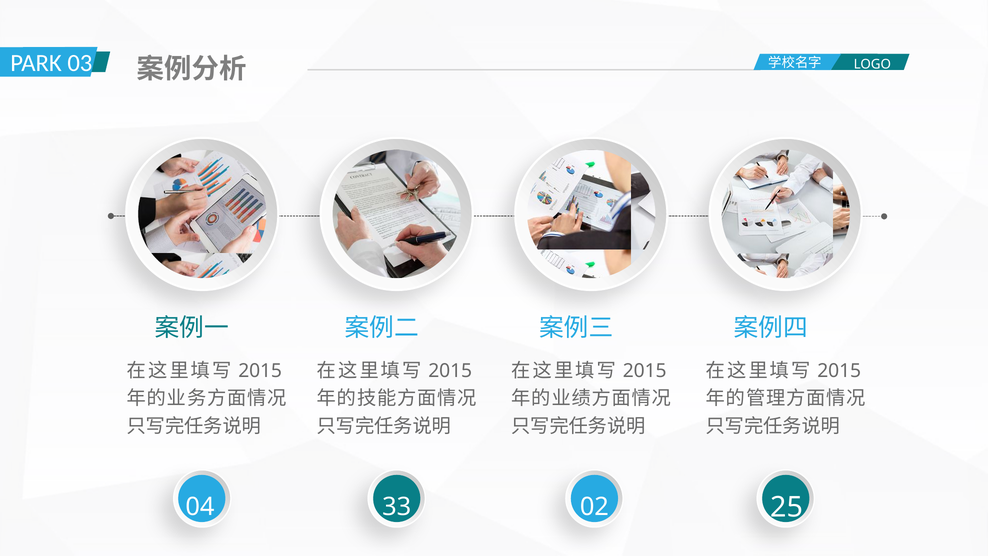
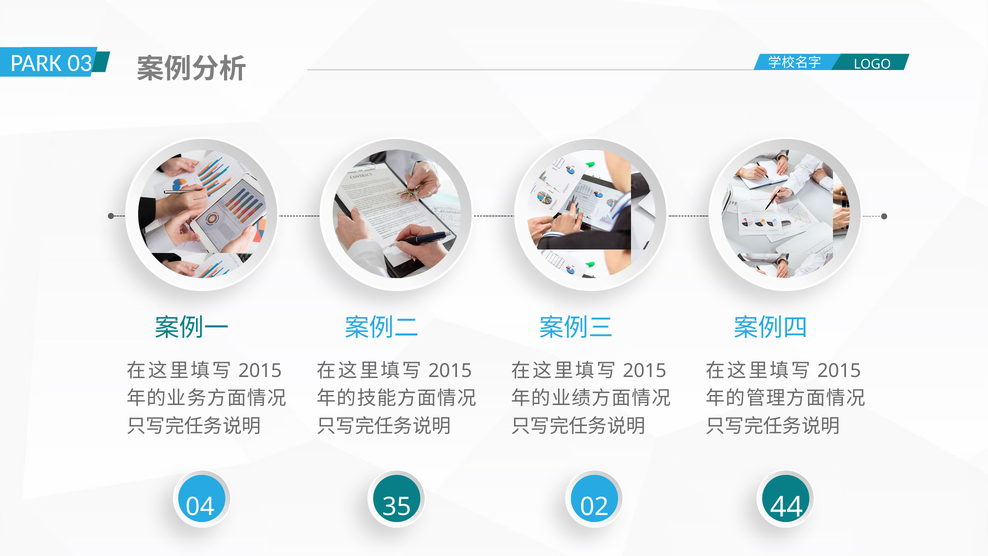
33: 33 -> 35 (397, 507)
25: 25 -> 44 (787, 507)
